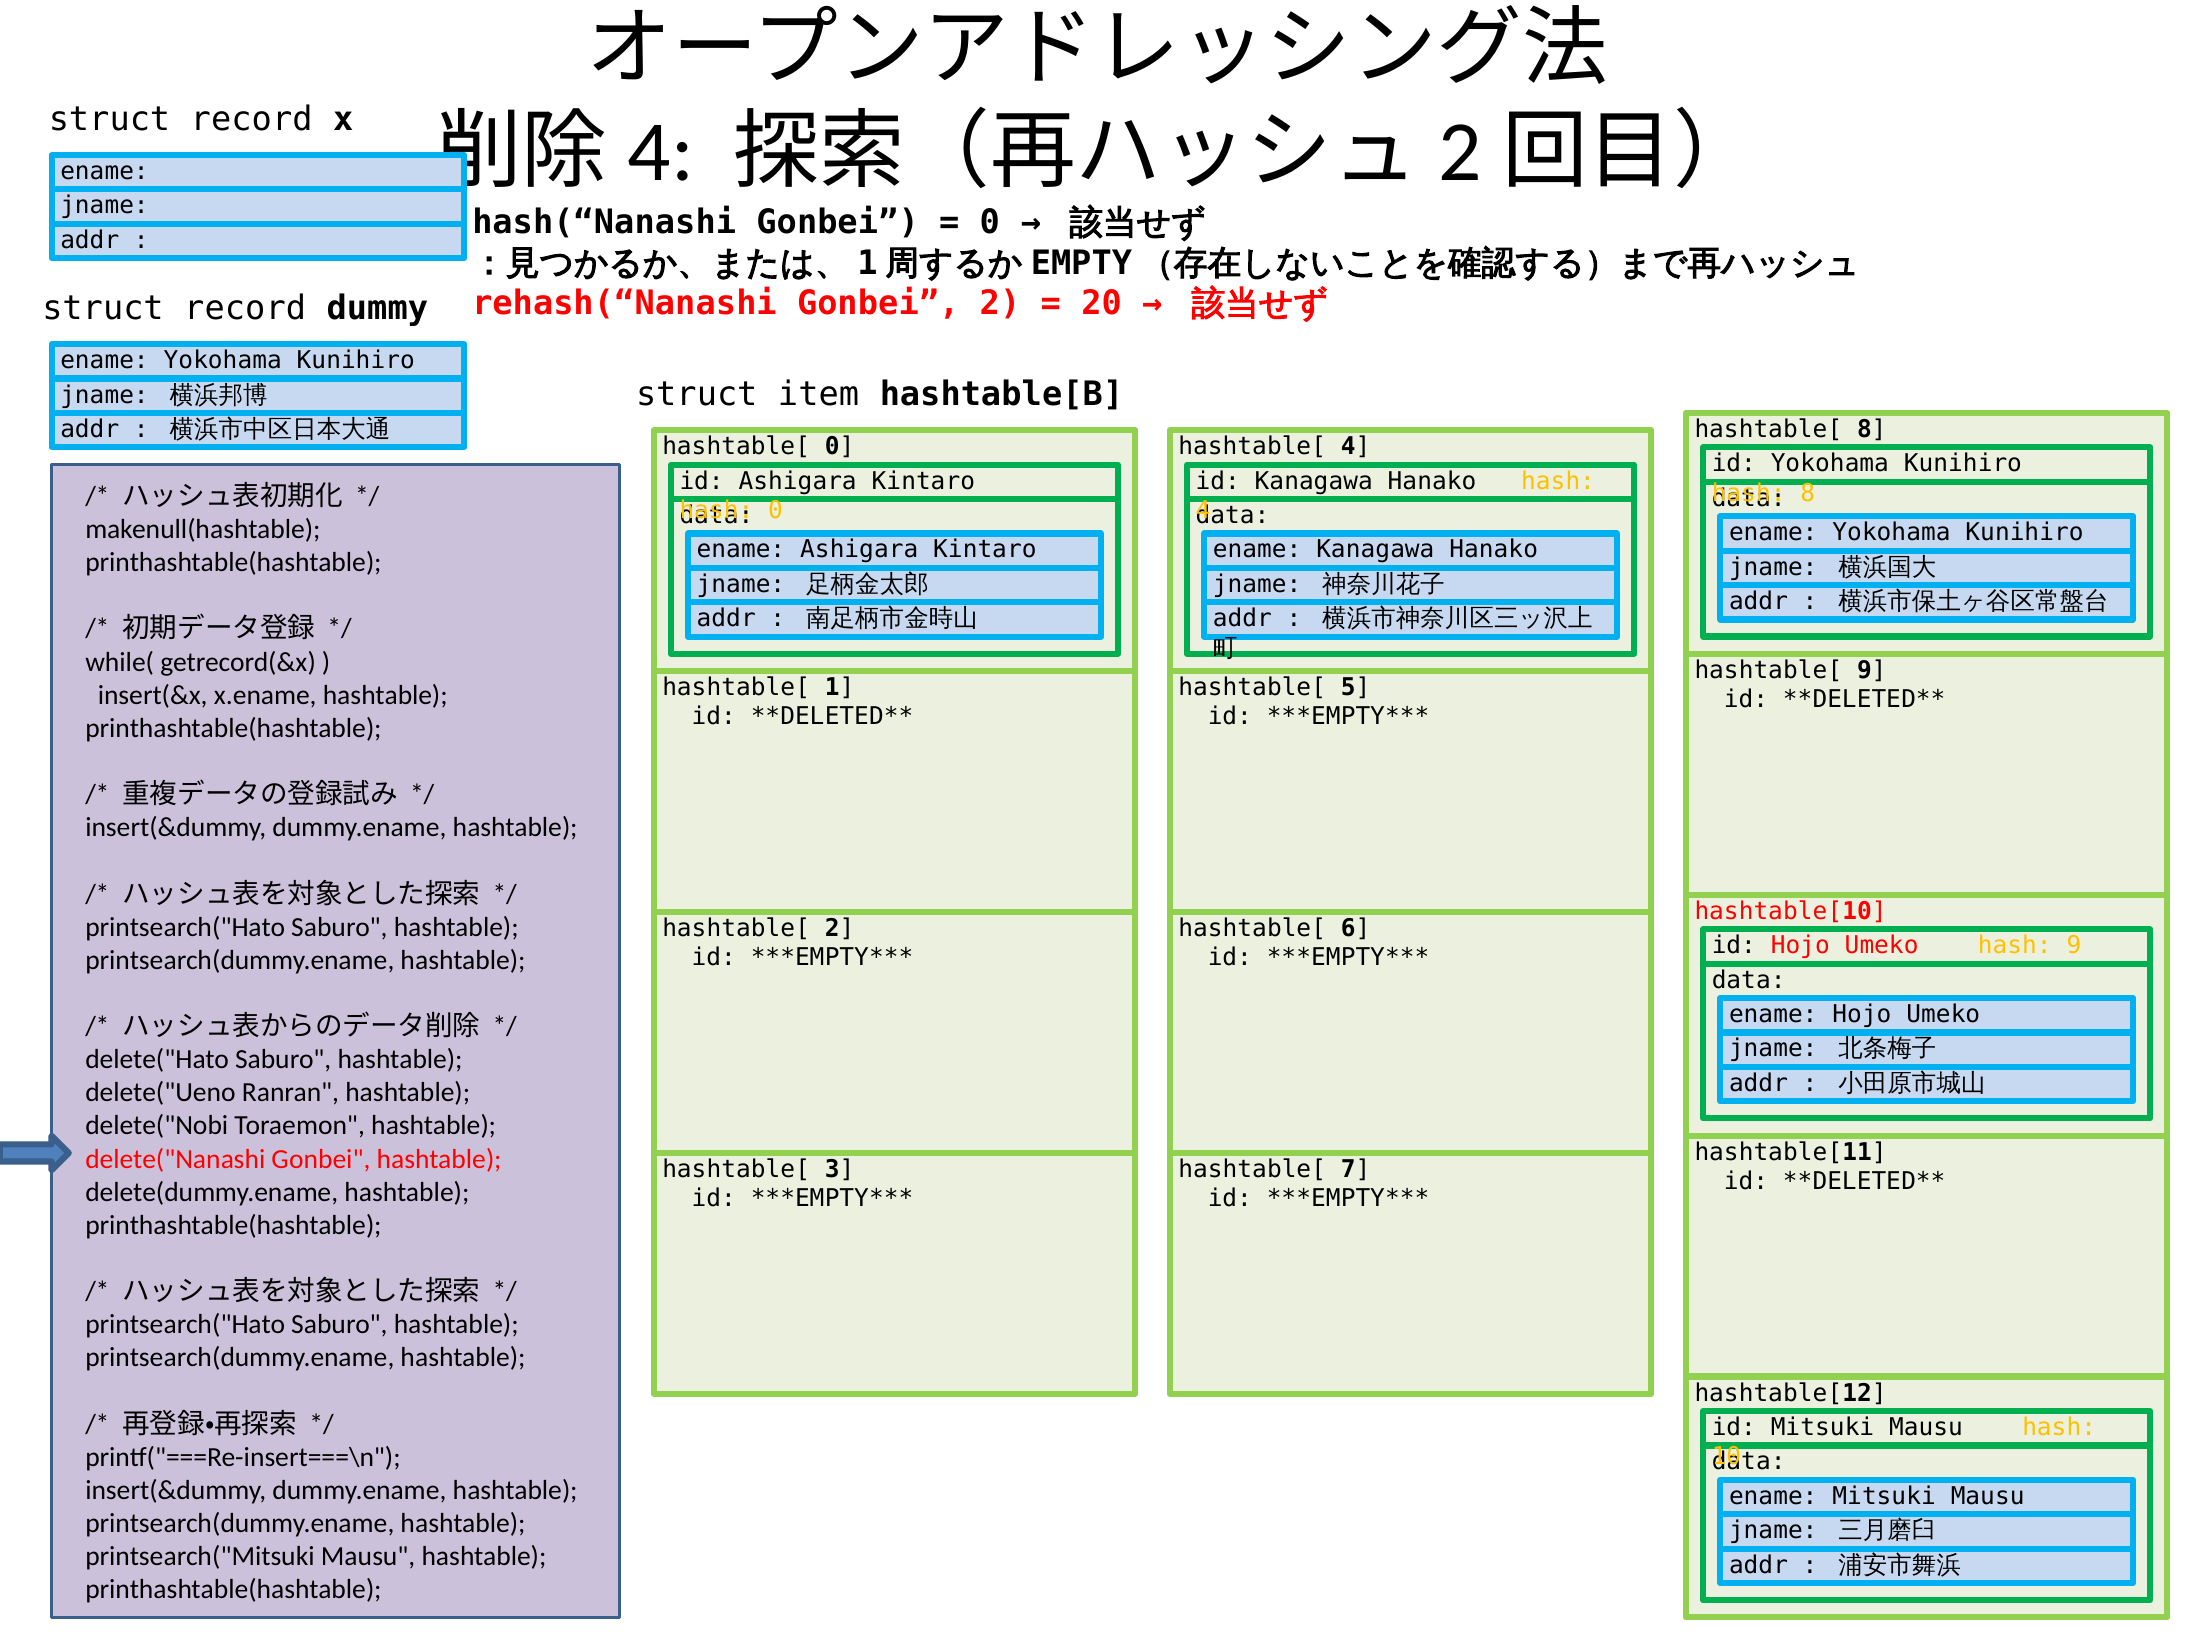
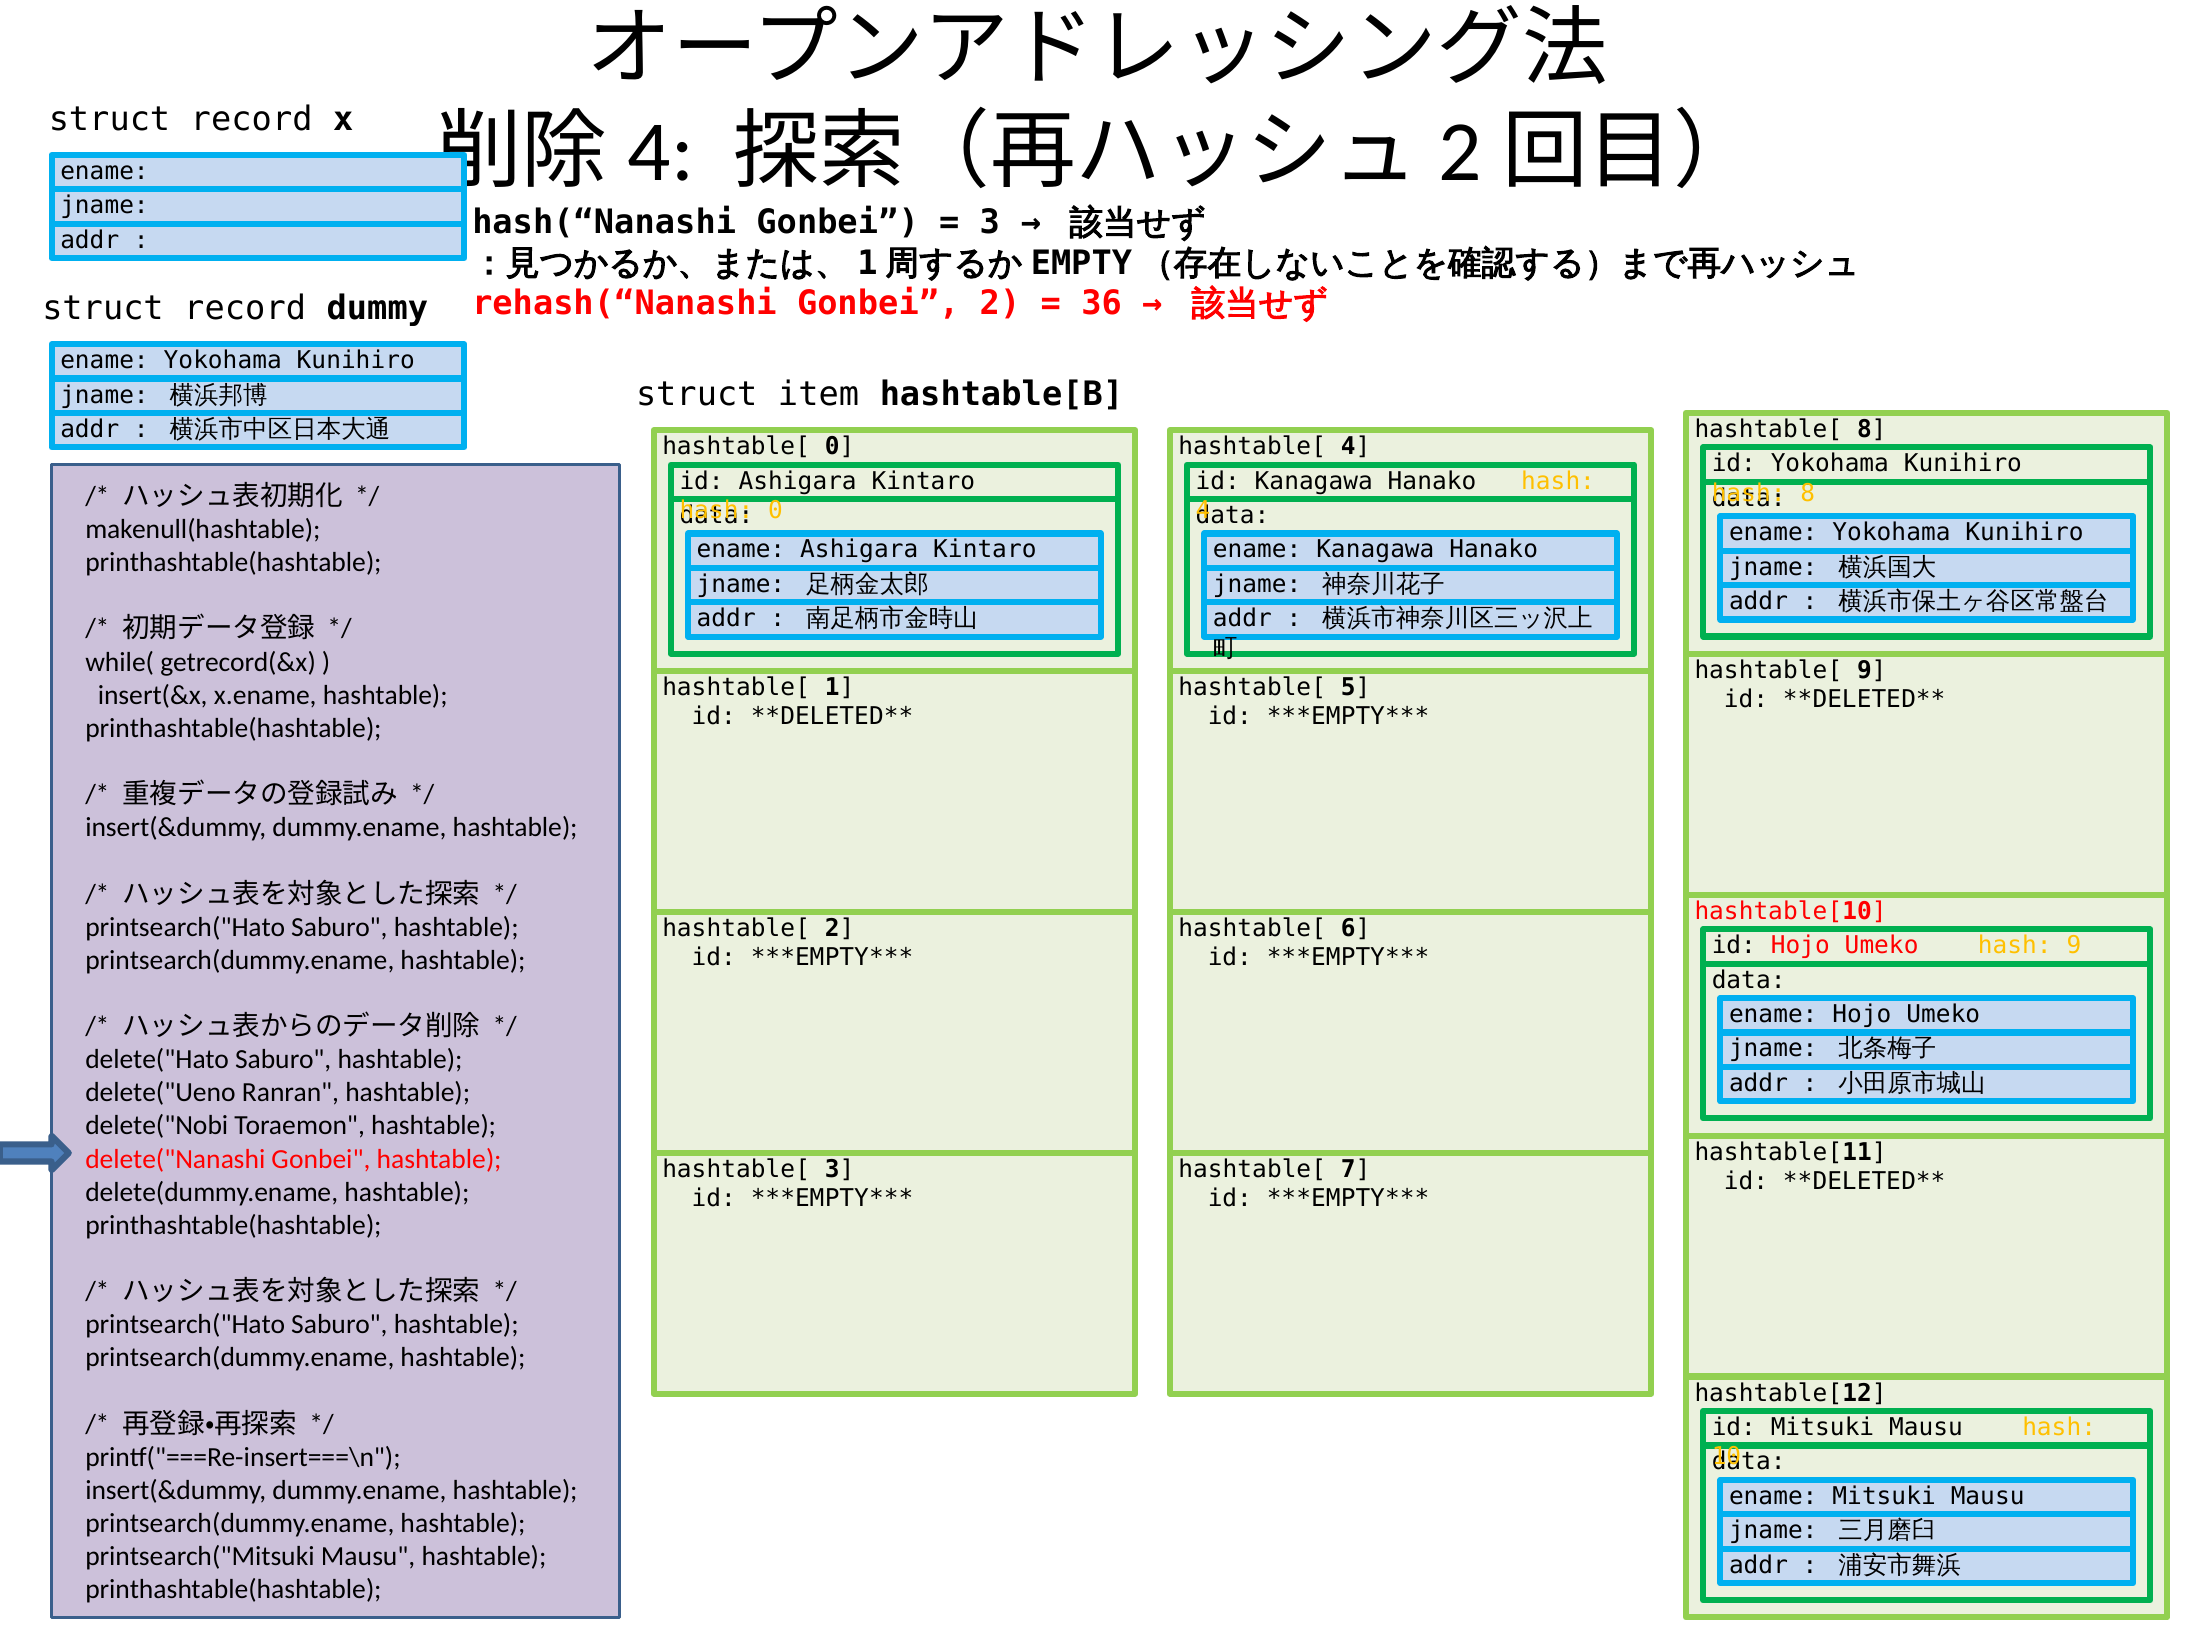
0: 0 -> 3 (990, 223)
20: 20 -> 36 (1102, 303)
